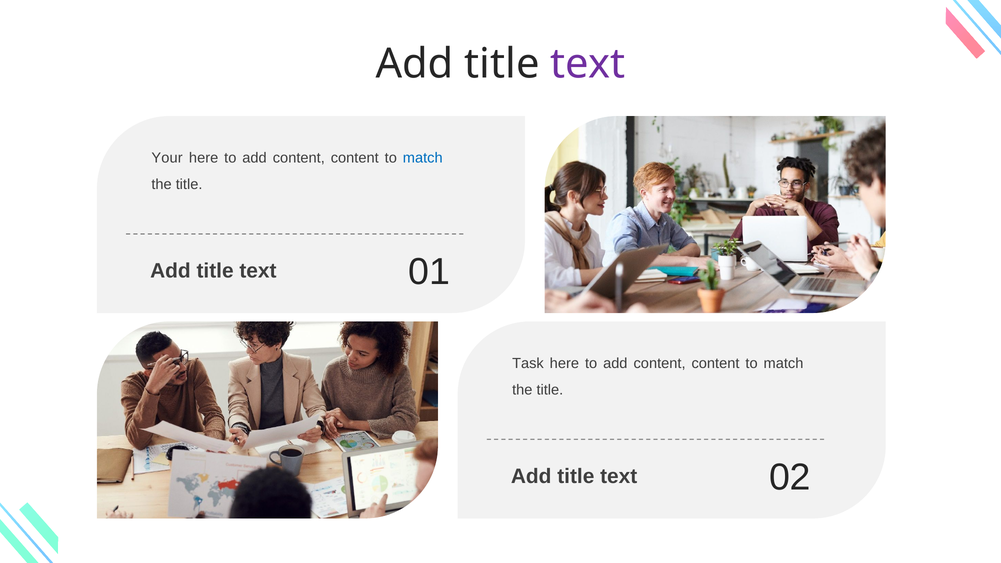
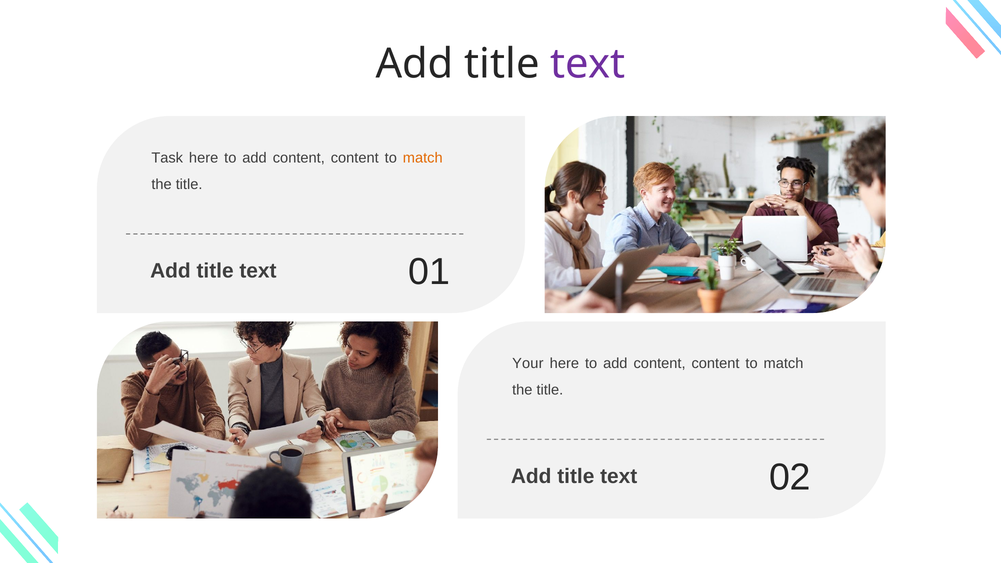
Your: Your -> Task (167, 158)
match colour: blue -> orange (423, 158)
Task: Task -> Your (528, 364)
